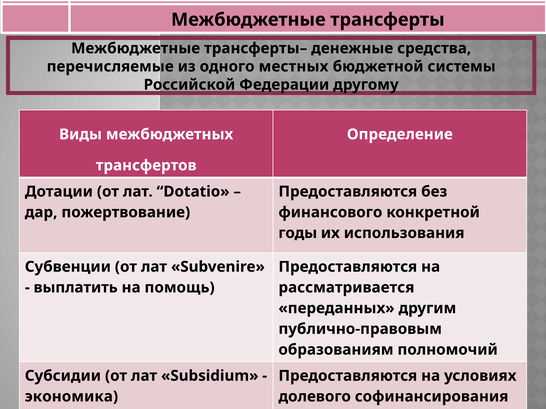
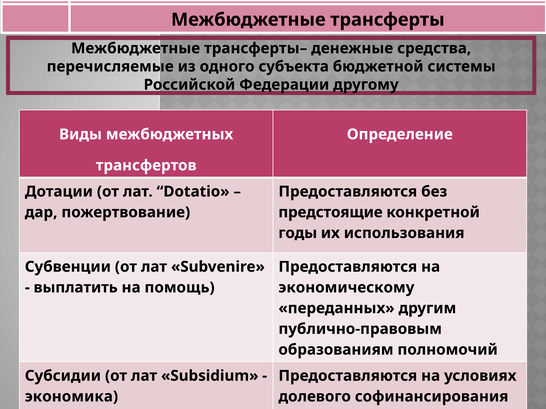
местных: местных -> субъекта (294, 67)
финансового: финансового -> предстоящие (330, 213)
рассматривается: рассматривается -> экономическому (346, 288)
